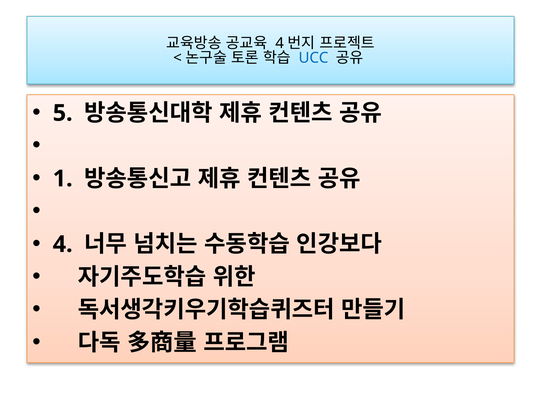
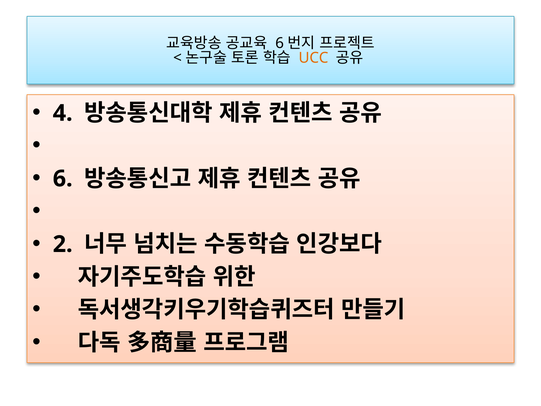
4: 4 -> 6 (280, 43)
UCC colour: blue -> orange (313, 58)
5: 5 -> 4 (63, 113)
1: 1 -> 6 (63, 179)
4: 4 -> 2 (63, 244)
